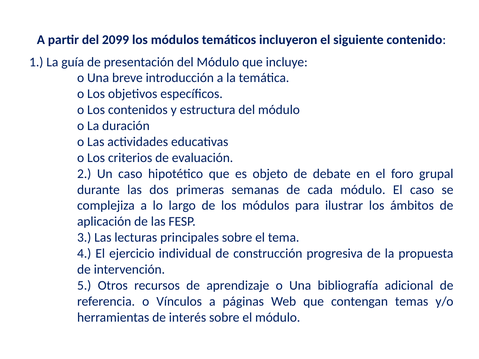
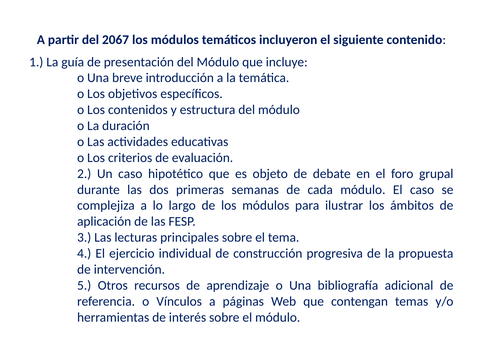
2099: 2099 -> 2067 (116, 40)
